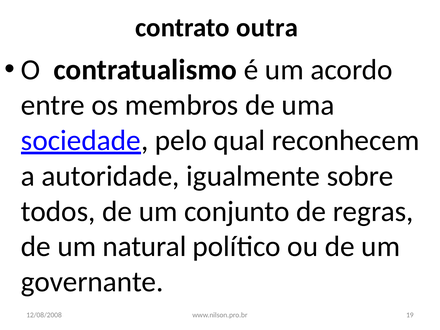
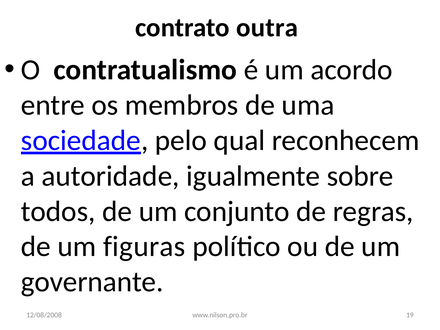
natural: natural -> figuras (144, 247)
